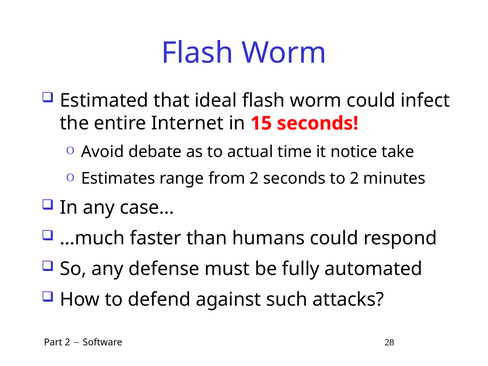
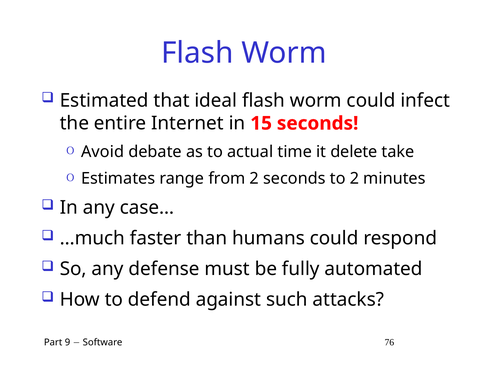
notice: notice -> delete (354, 152)
Part 2: 2 -> 9 (68, 342)
28: 28 -> 76 (389, 342)
